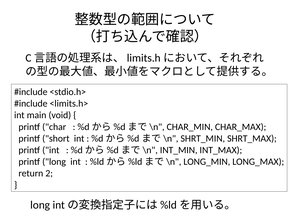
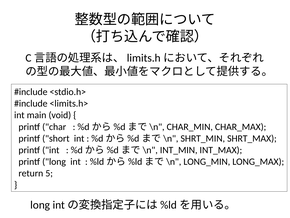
2: 2 -> 5 (49, 173)
